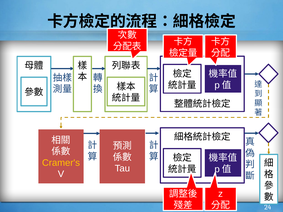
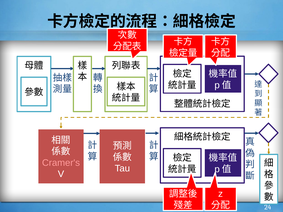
Cramer's colour: yellow -> pink (61, 163)
